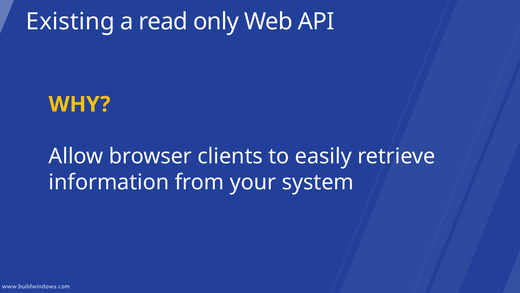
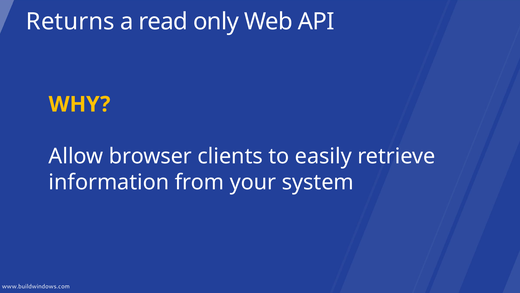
Existing: Existing -> Returns (70, 21)
